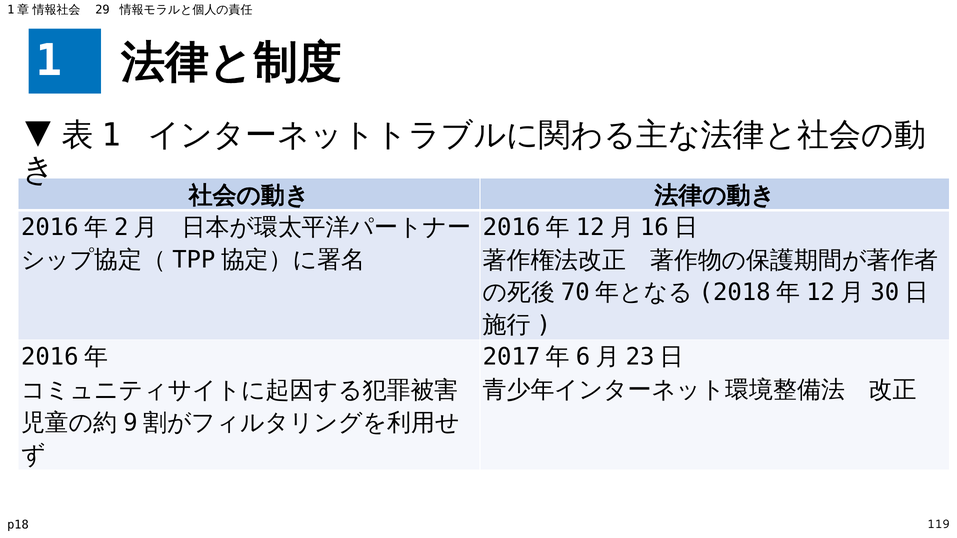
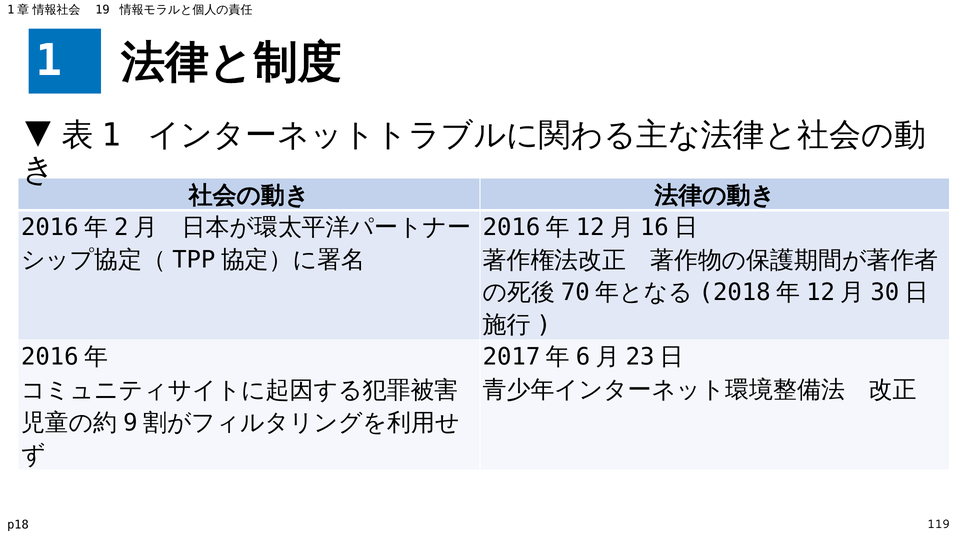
29: 29 -> 19 (103, 10)
